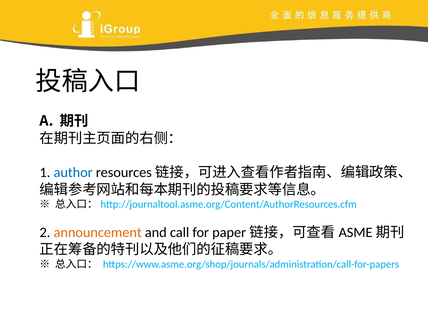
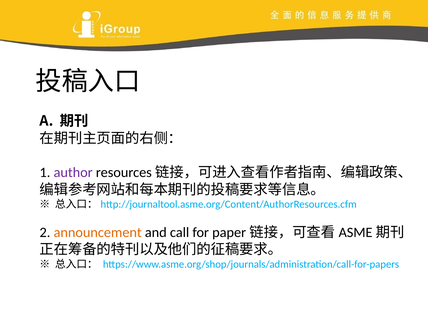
author colour: blue -> purple (73, 173)
